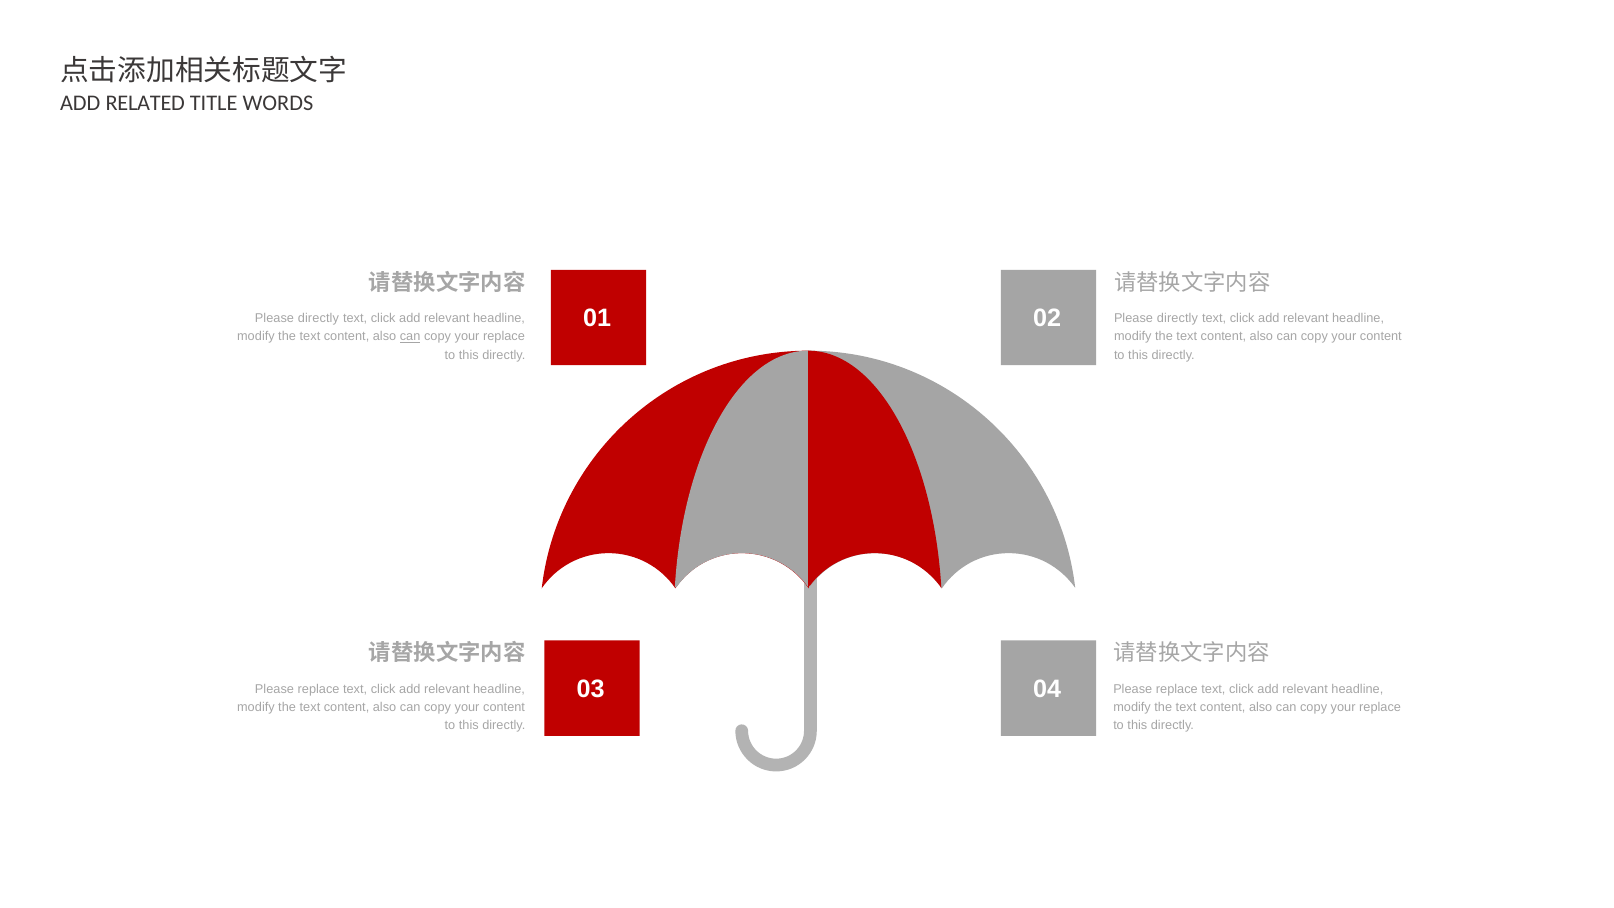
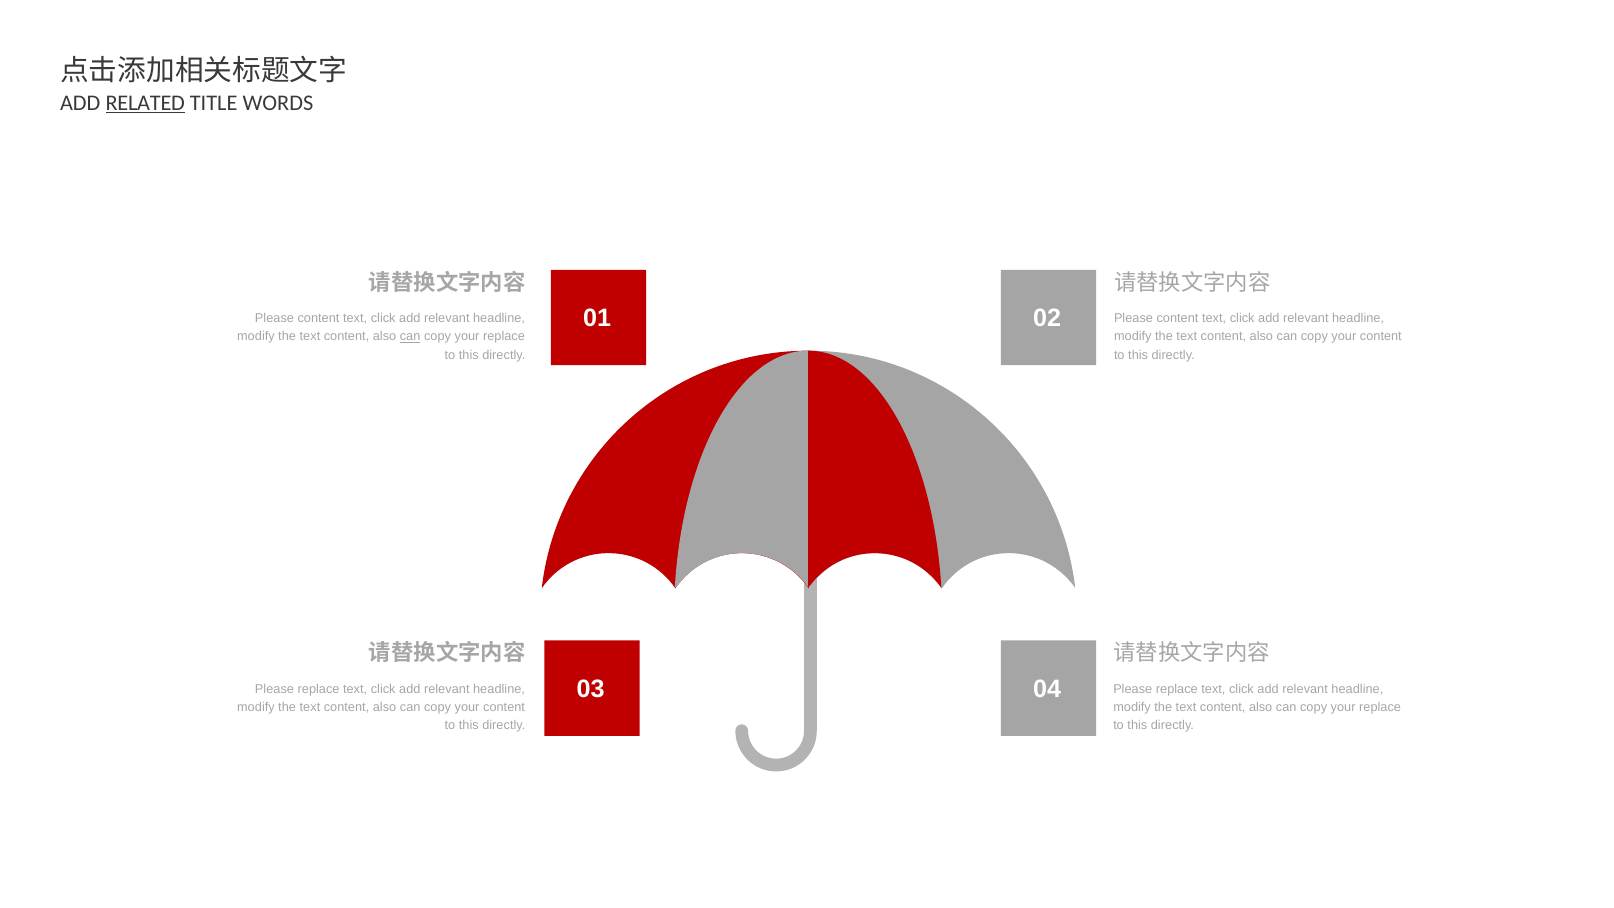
RELATED underline: none -> present (145, 103)
directly: directly -> content (318, 318)
directly: directly -> content (1178, 318)
